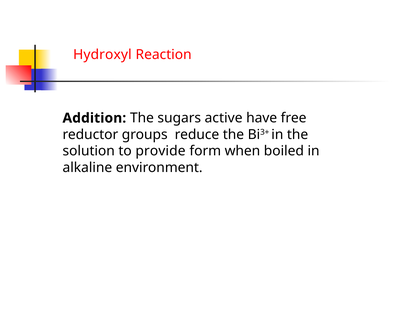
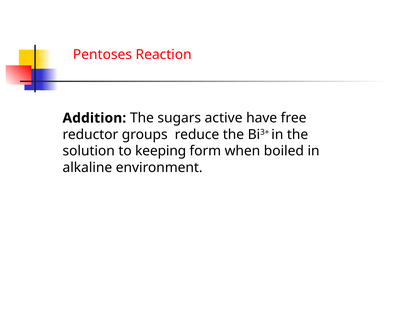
Hydroxyl: Hydroxyl -> Pentoses (102, 55)
provide: provide -> keeping (161, 151)
